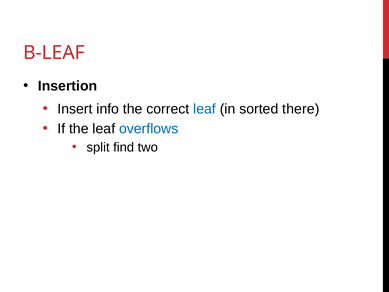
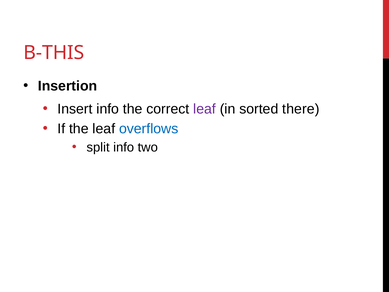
B-LEAF: B-LEAF -> B-THIS (54, 53)
leaf colour: blue -> purple (205, 109)
split find: find -> info (124, 147)
